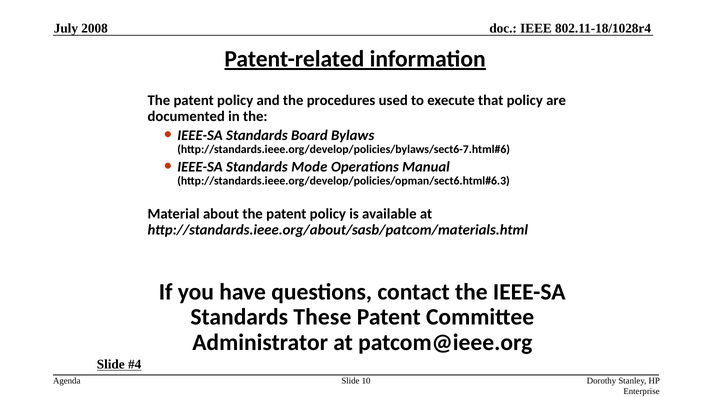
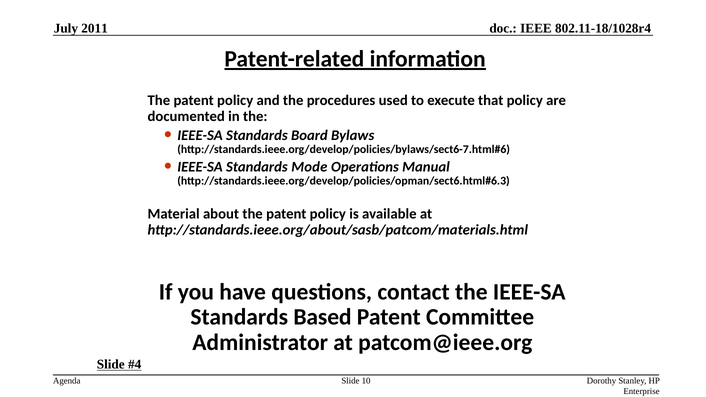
2008: 2008 -> 2011 (95, 28)
These: These -> Based (323, 317)
